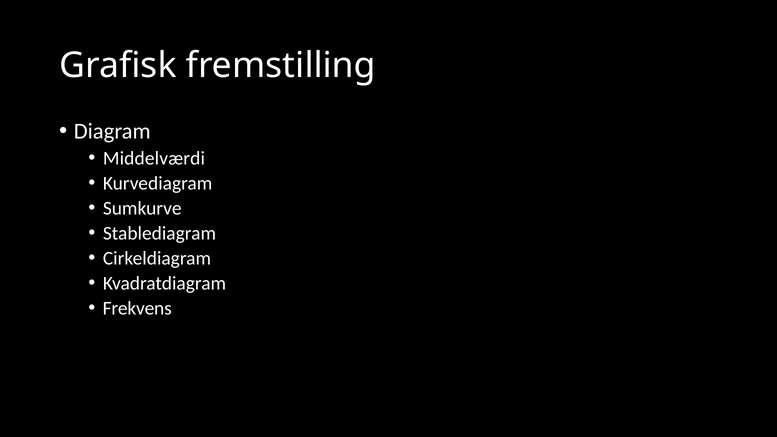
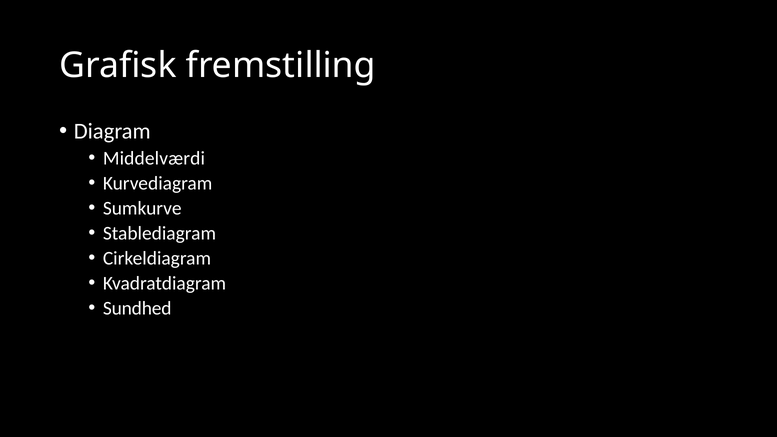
Frekvens: Frekvens -> Sundhed (137, 308)
